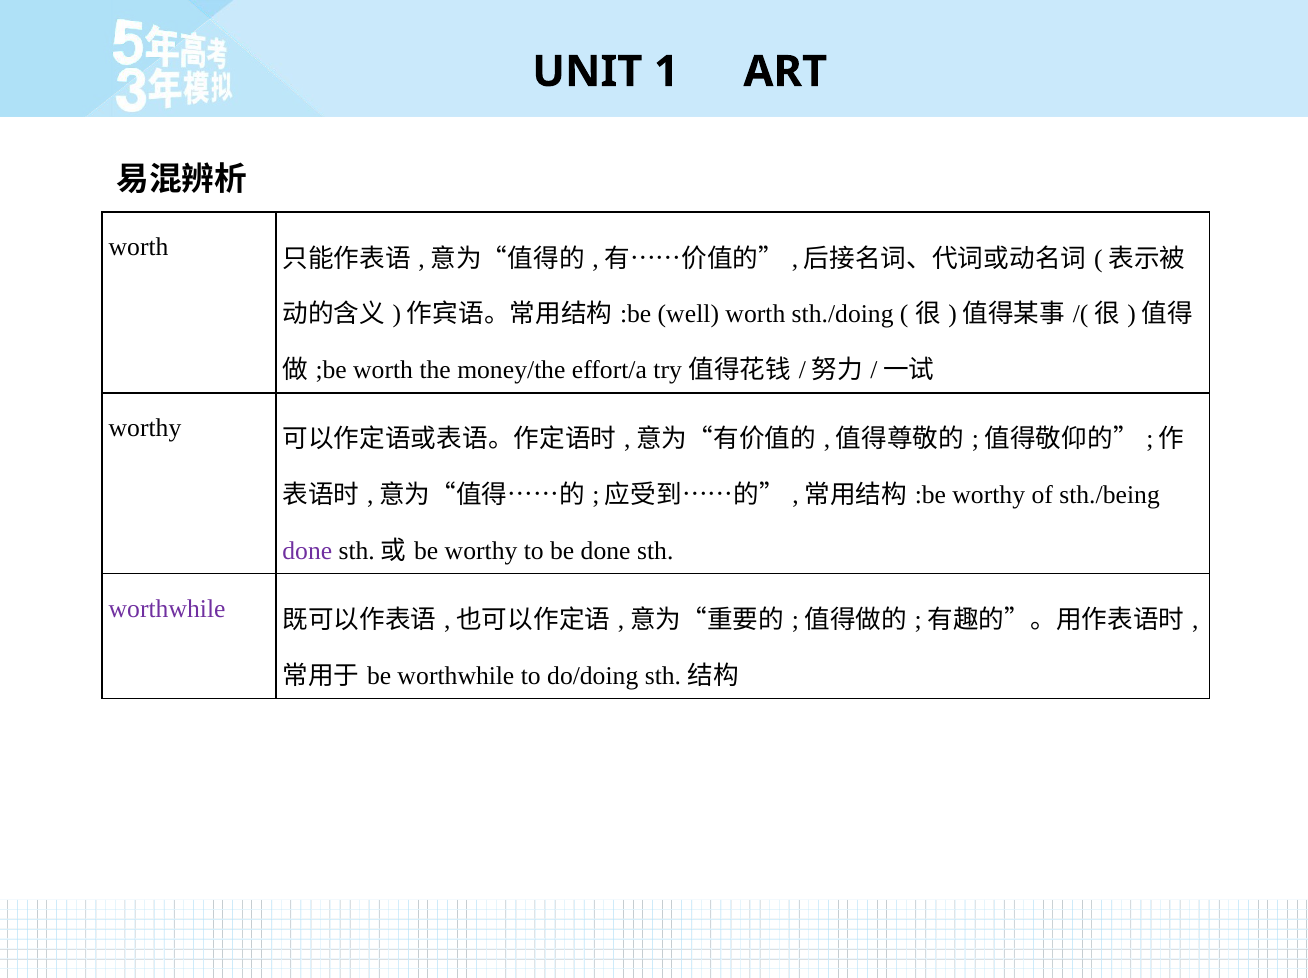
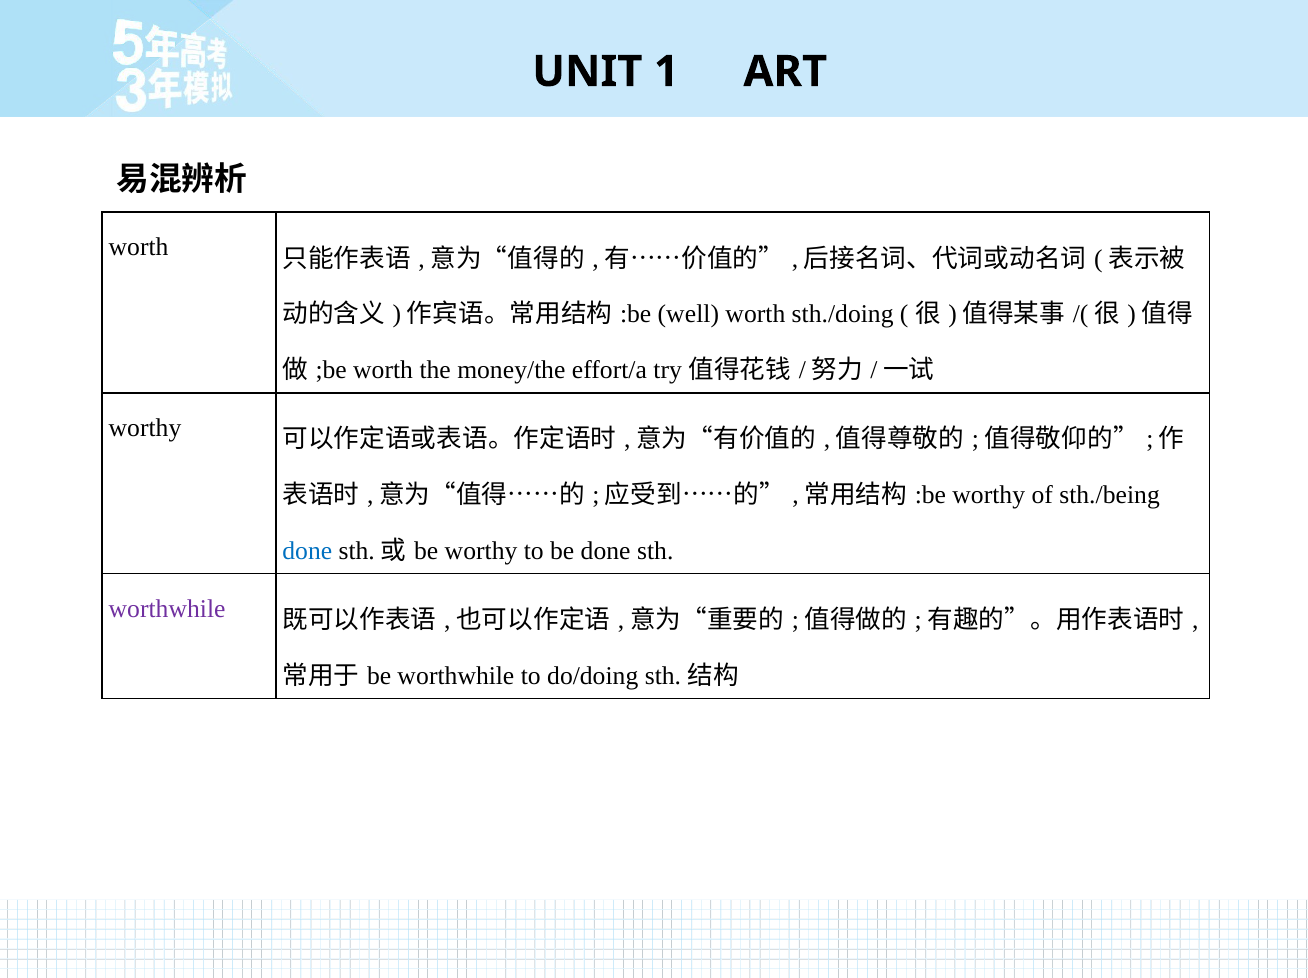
done colour: purple -> blue (307, 551)
